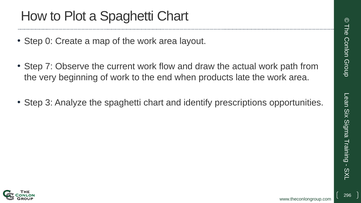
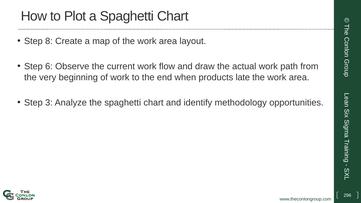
0: 0 -> 8 (49, 41)
7: 7 -> 6 (49, 67)
prescriptions: prescriptions -> methodology (241, 103)
